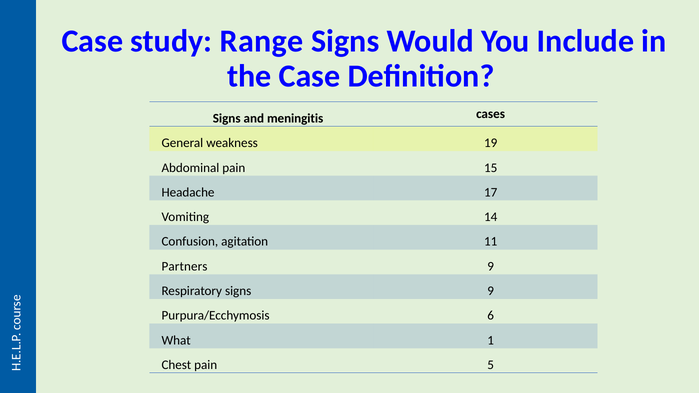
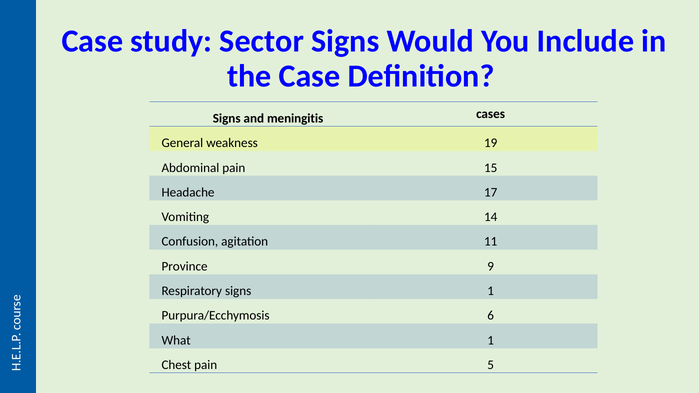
Range: Range -> Sector (262, 41)
Partners: Partners -> Province (185, 266)
signs 9: 9 -> 1 (491, 291)
